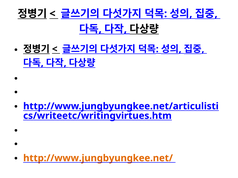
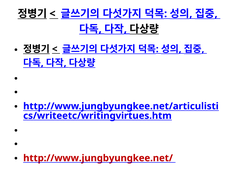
http://www.jungbyungkee.net/ colour: orange -> red (98, 159)
